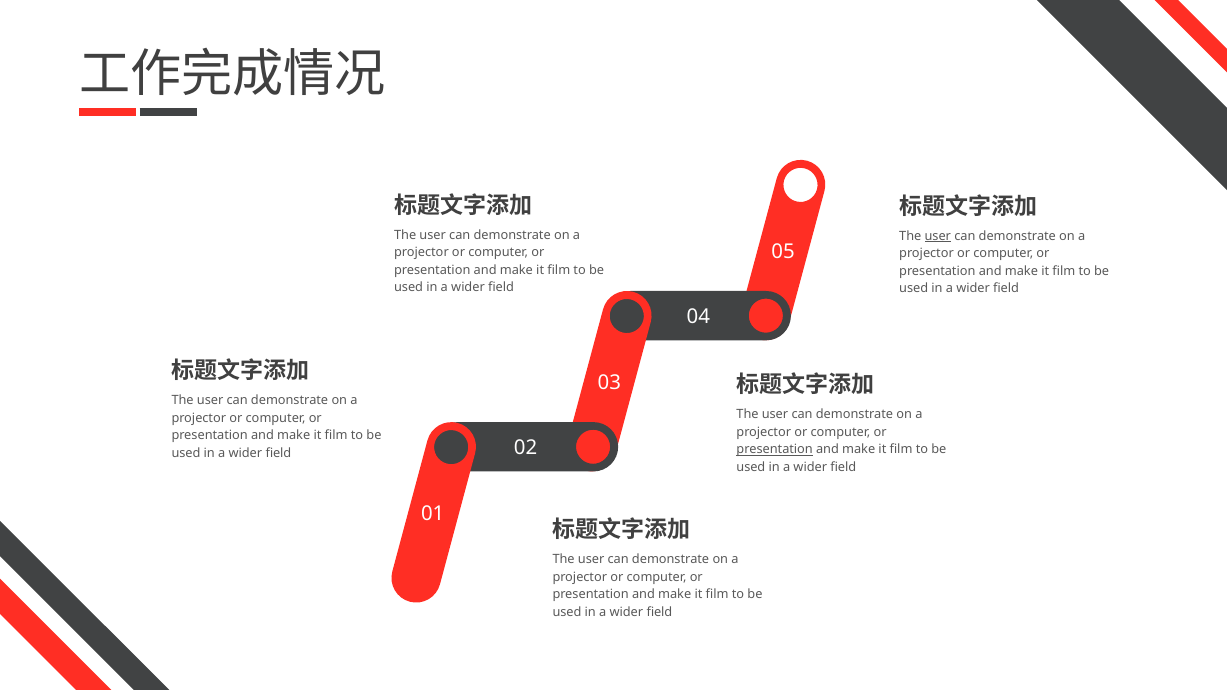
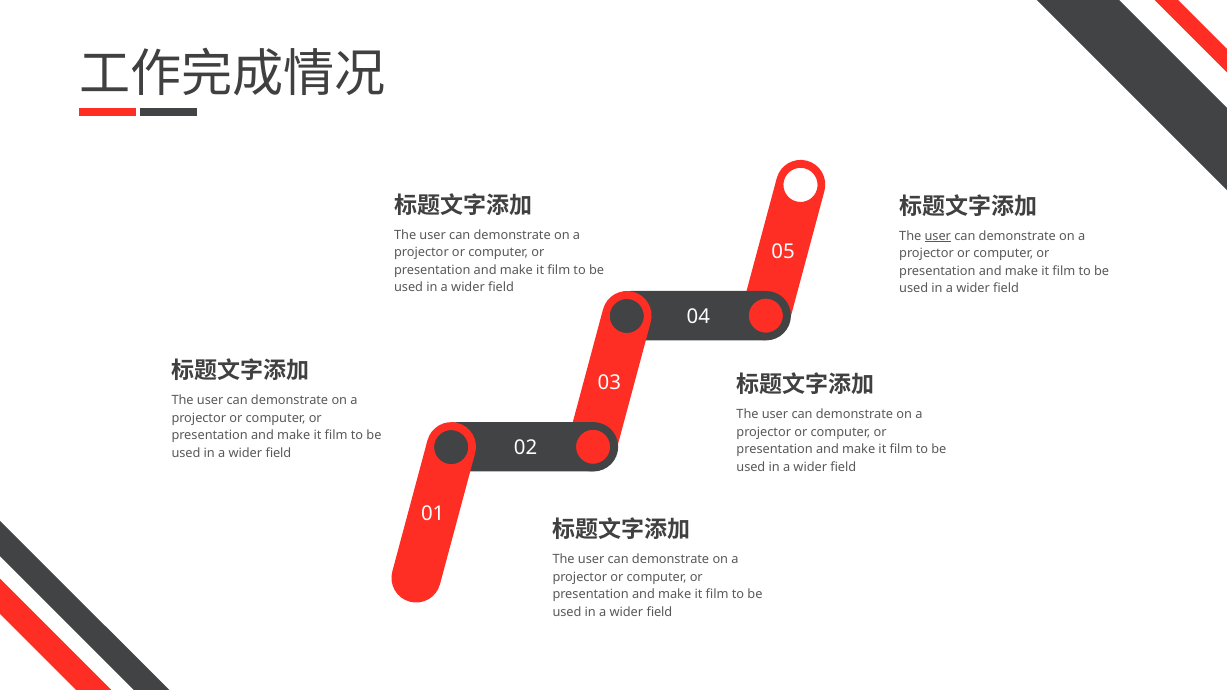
presentation underline: present -> none (775, 450)
